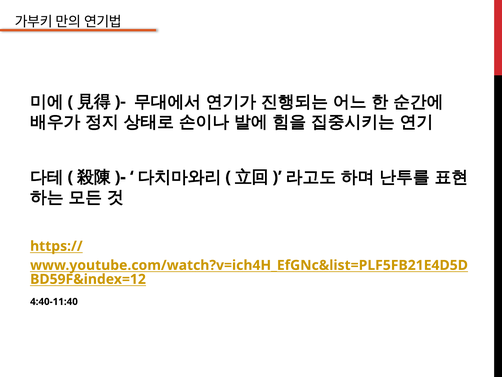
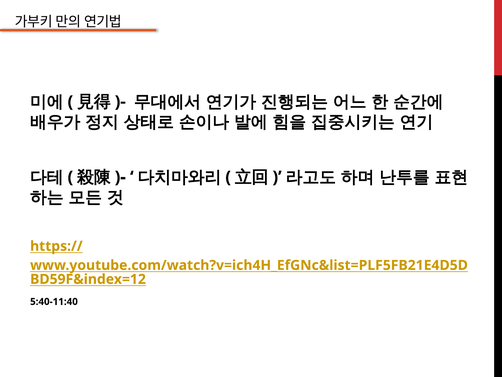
4:40-11:40: 4:40-11:40 -> 5:40-11:40 (54, 301)
